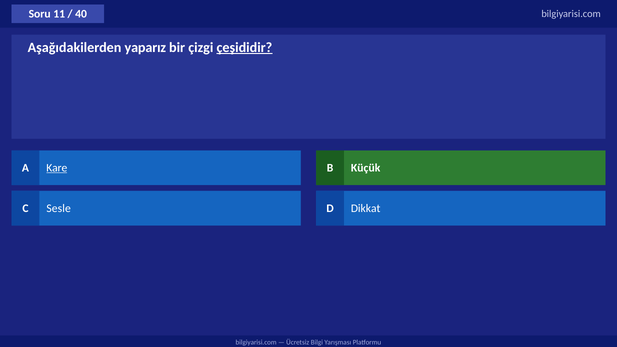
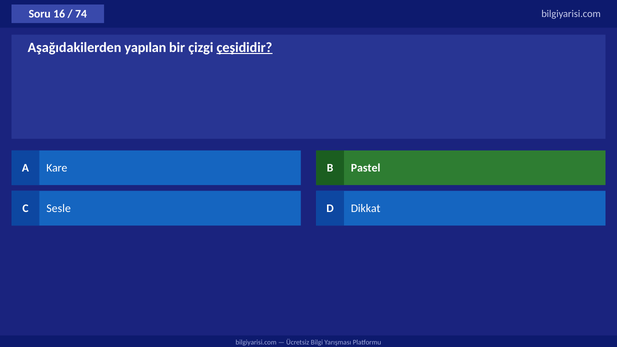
11: 11 -> 16 (59, 14)
40: 40 -> 74 (81, 14)
yaparız: yaparız -> yapılan (145, 47)
Kare underline: present -> none (57, 168)
Küçük: Küçük -> Pastel (366, 168)
